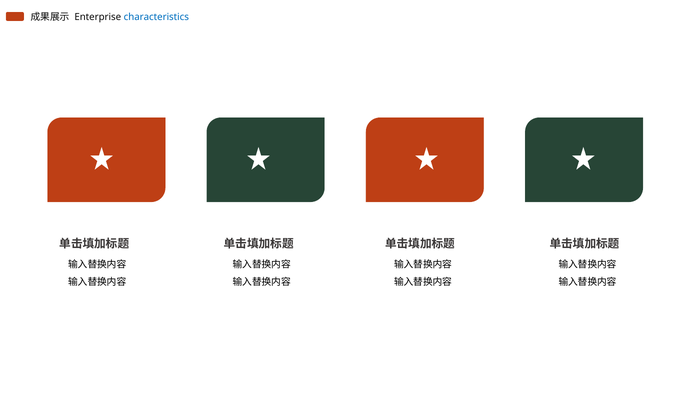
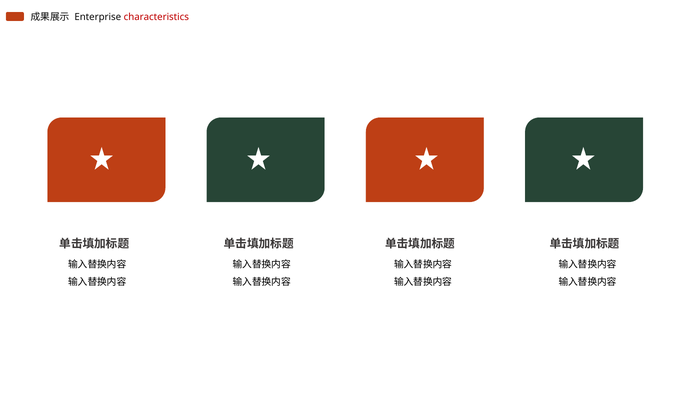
characteristics colour: blue -> red (156, 17)
